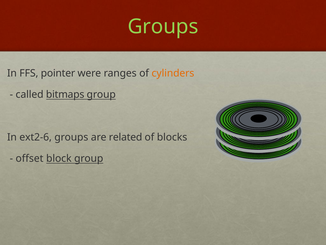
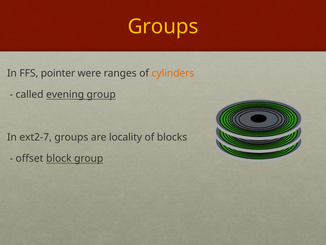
Groups colour: light green -> yellow (163, 27)
bitmaps: bitmaps -> evening (65, 94)
ext2-6: ext2-6 -> ext2-7 (36, 137)
related: related -> locality (126, 137)
